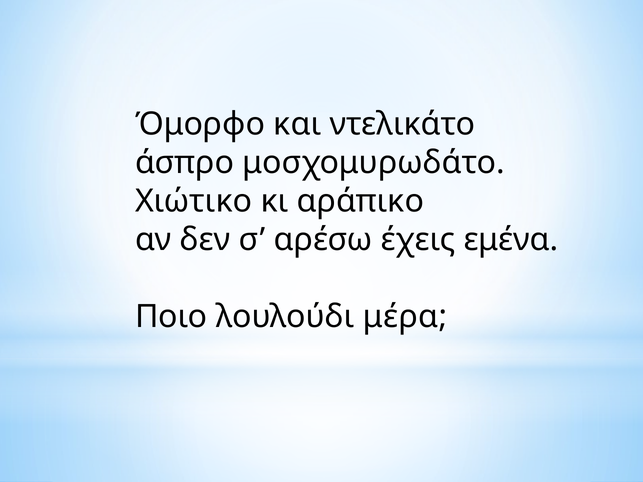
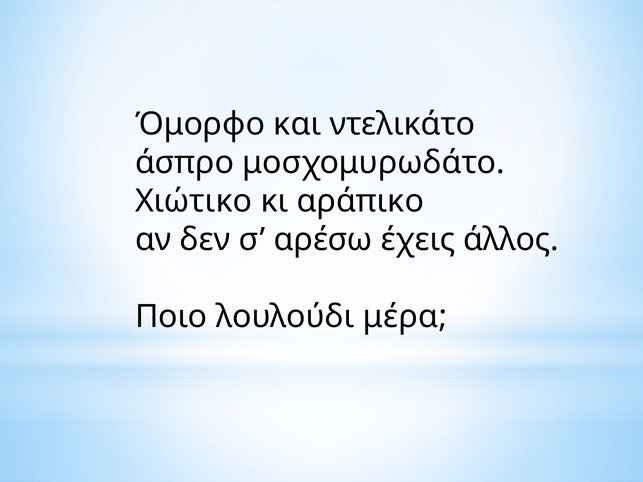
εμένα: εμένα -> άλλος (511, 240)
